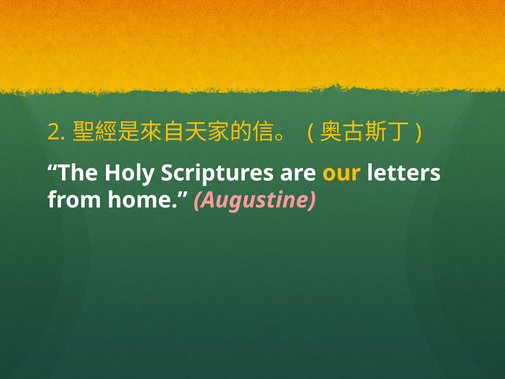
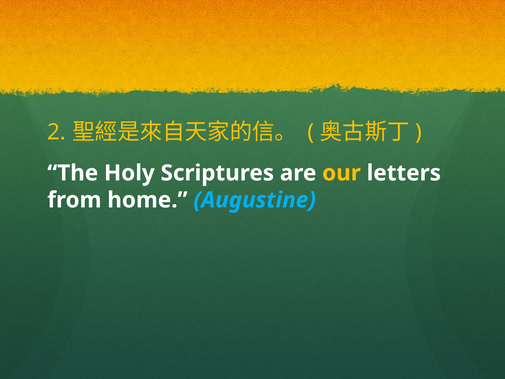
Augustine colour: pink -> light blue (255, 200)
